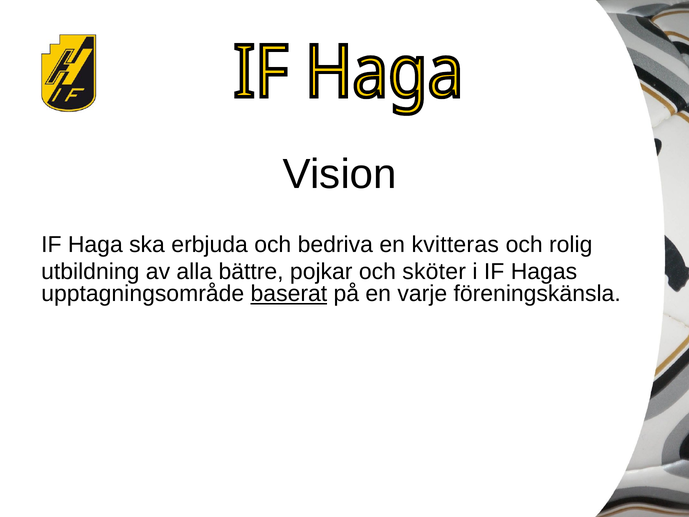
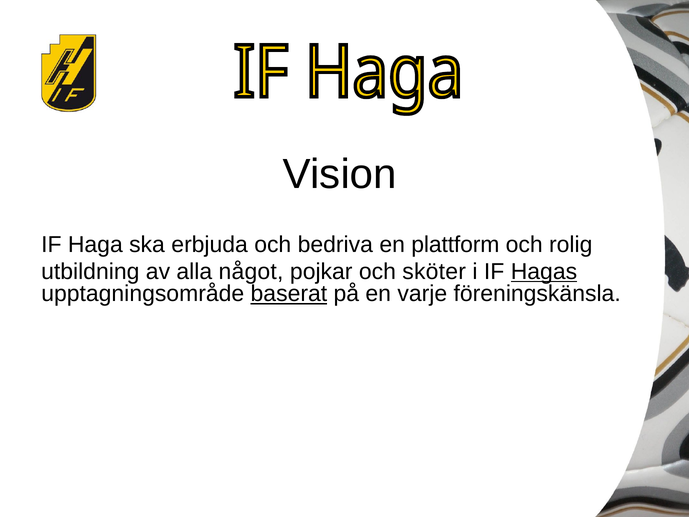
kvitteras: kvitteras -> plattform (455, 245)
bättre: bättre -> något (251, 271)
Hagas underline: none -> present (544, 271)
